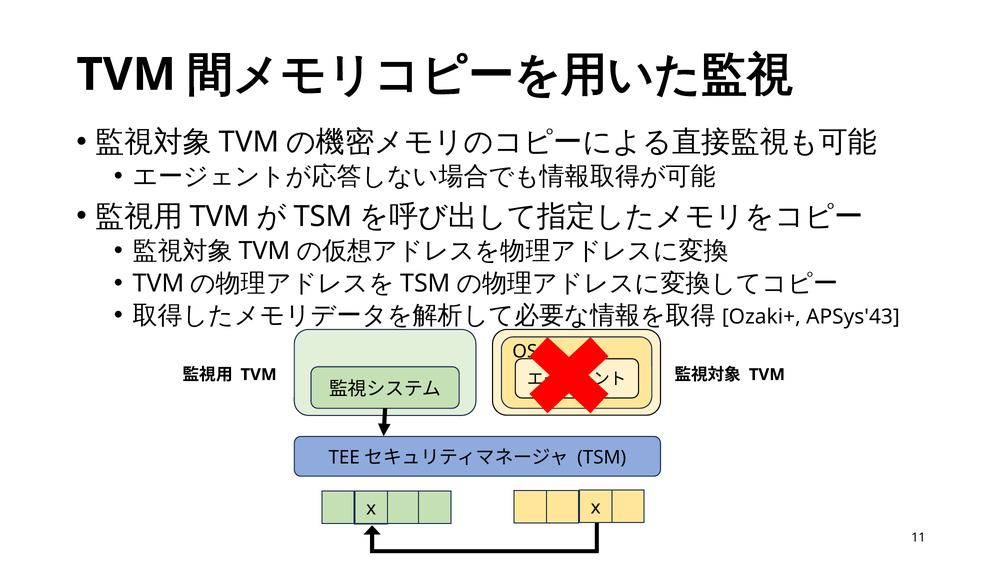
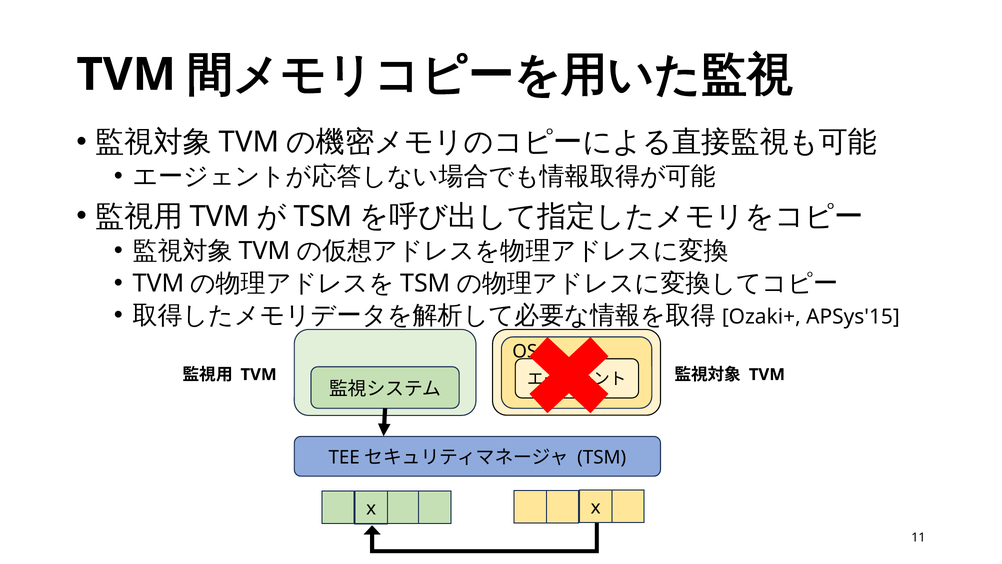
APSys'43: APSys'43 -> APSys'15 (853, 317)
